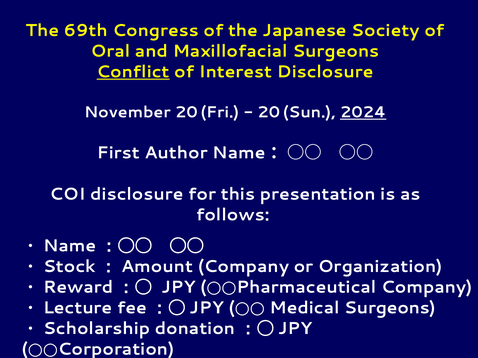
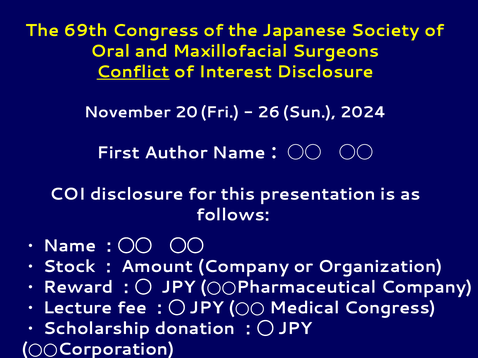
20: 20 -> 26 (269, 112)
2024 underline: present -> none (363, 112)
Medical Surgeons: Surgeons -> Congress (390, 308)
